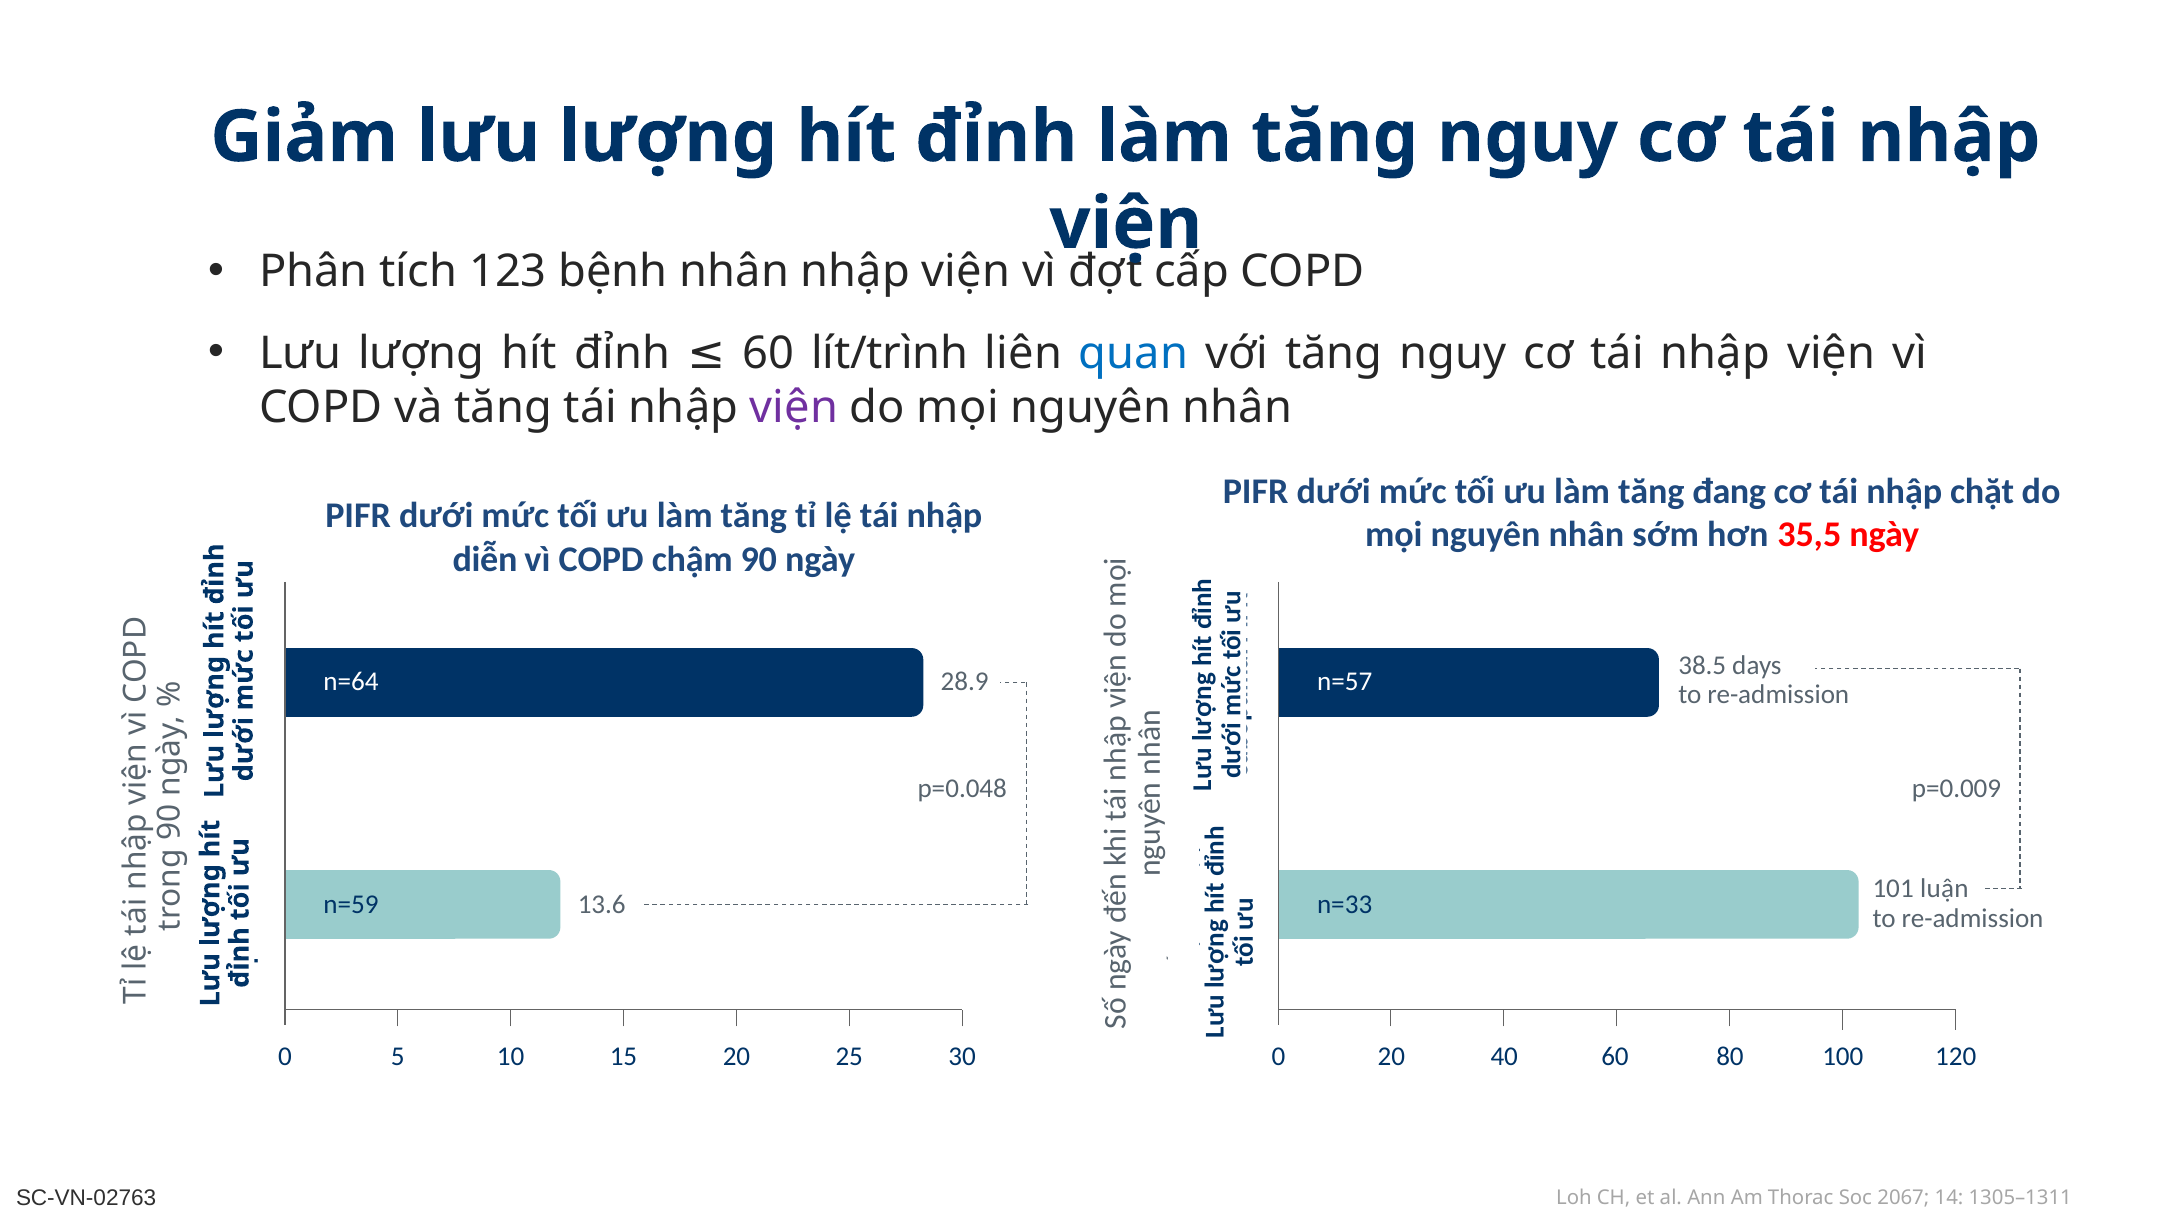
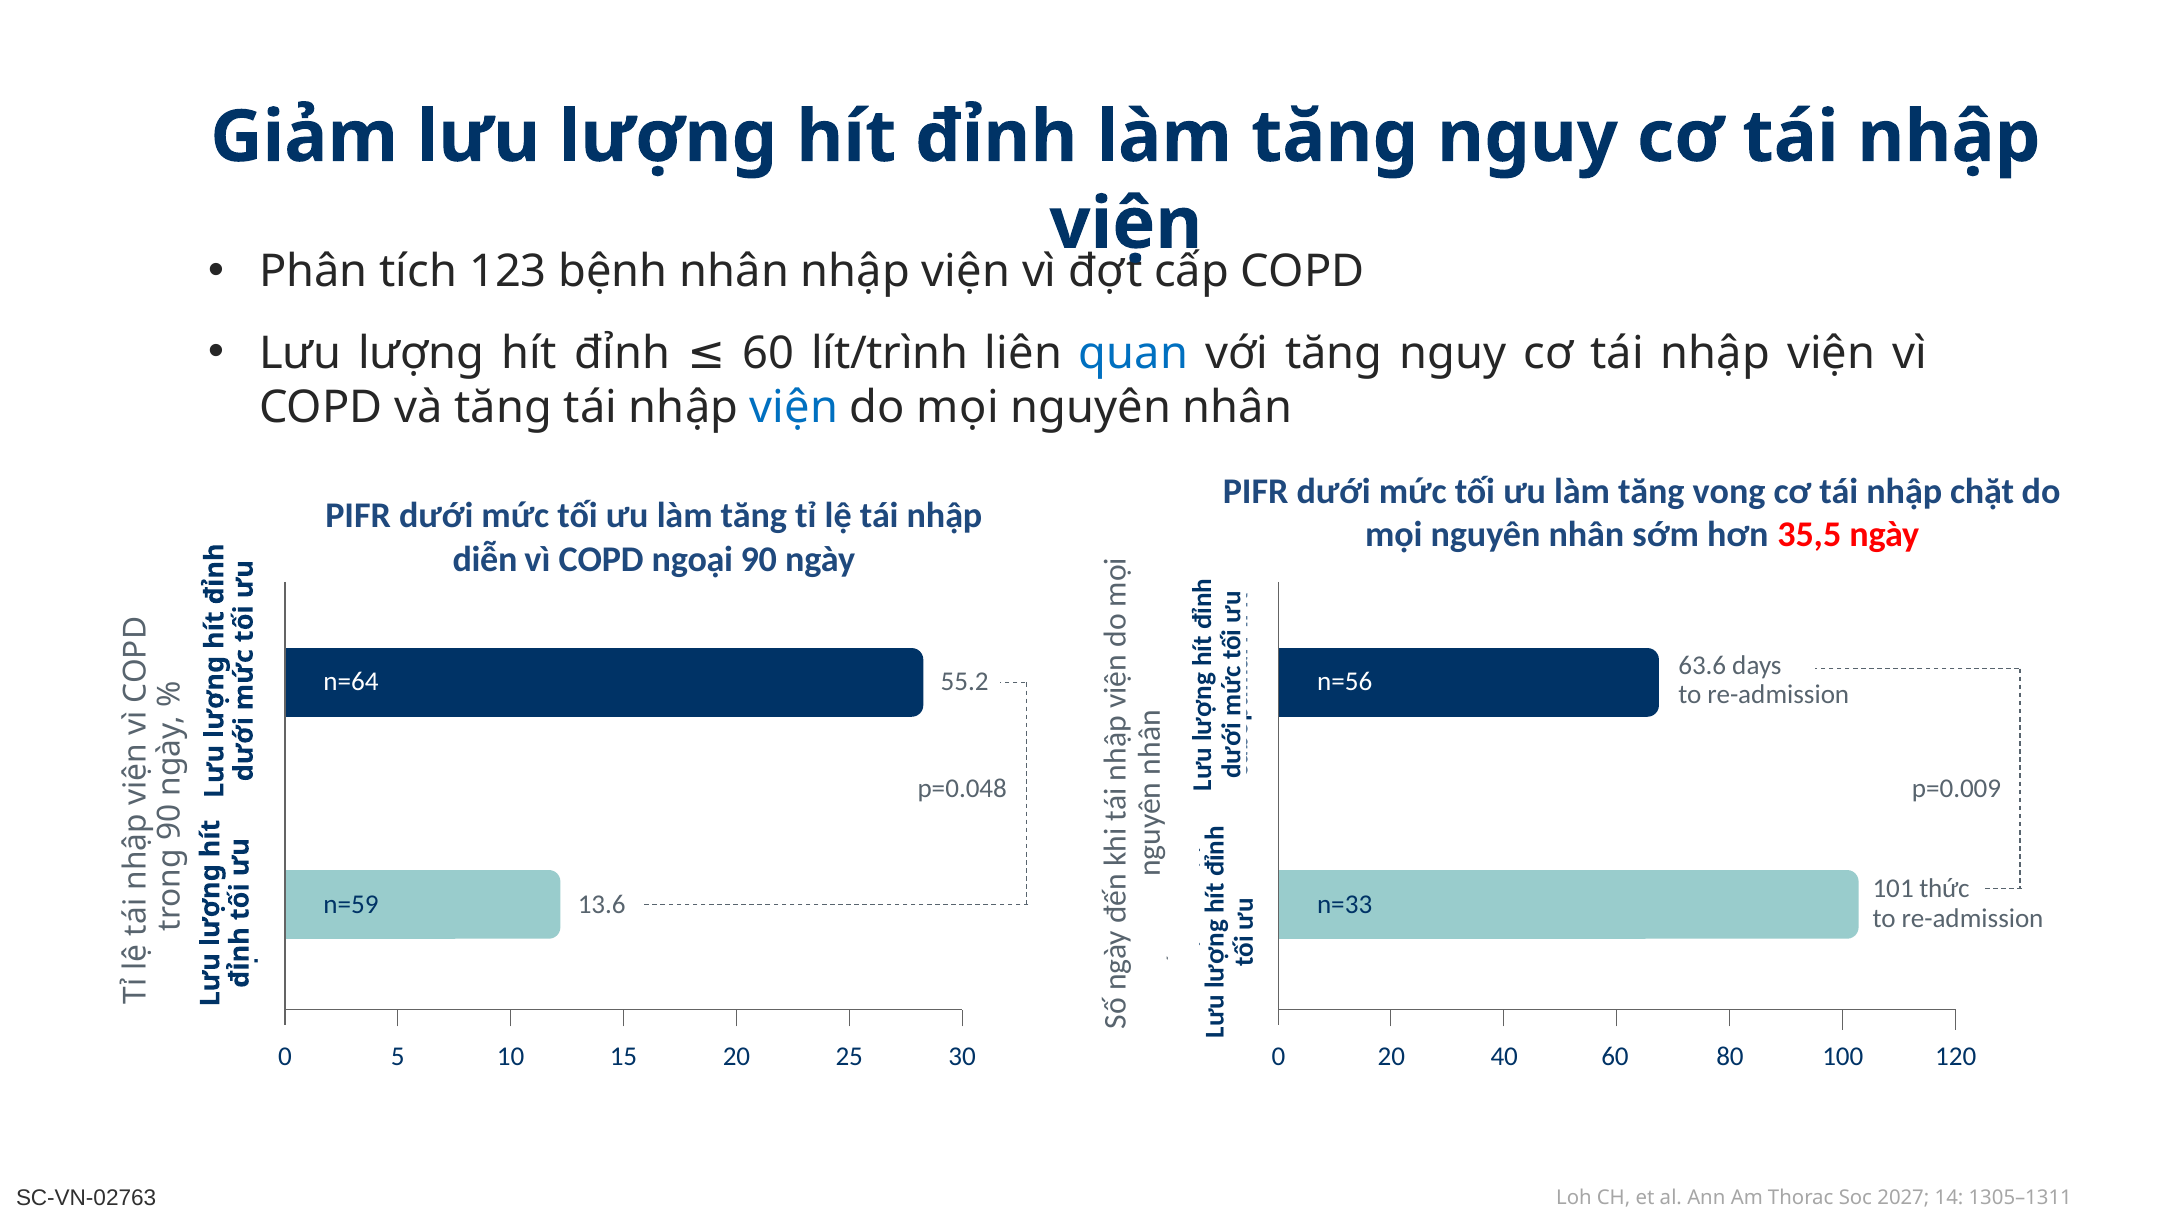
viện colour: purple -> blue (794, 408)
đang: đang -> vong (1729, 491)
chậm: chậm -> ngoại (692, 560)
38.5: 38.5 -> 63.6 (1702, 666)
28.9: 28.9 -> 55.2 (965, 681)
n=57: n=57 -> n=56 (1345, 681)
luận: luận -> thức (1945, 889)
2067: 2067 -> 2027 (1903, 1198)
